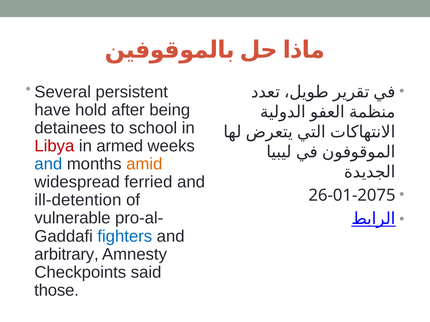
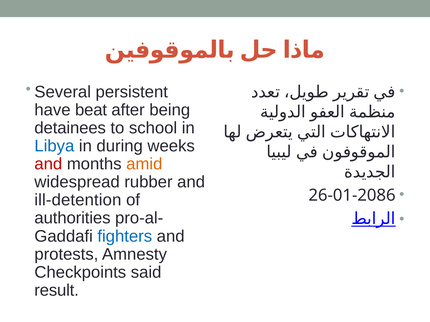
hold: hold -> beat (91, 110)
Libya colour: red -> blue (54, 146)
armed: armed -> during (120, 146)
and colour: blue -> red (48, 164)
ferried: ferried -> rubber (148, 182)
26-01-2075: 26-01-2075 -> 26-01-2086 (352, 195)
vulnerable: vulnerable -> authorities (72, 218)
arbitrary: arbitrary -> protests (66, 255)
those: those -> result (57, 291)
